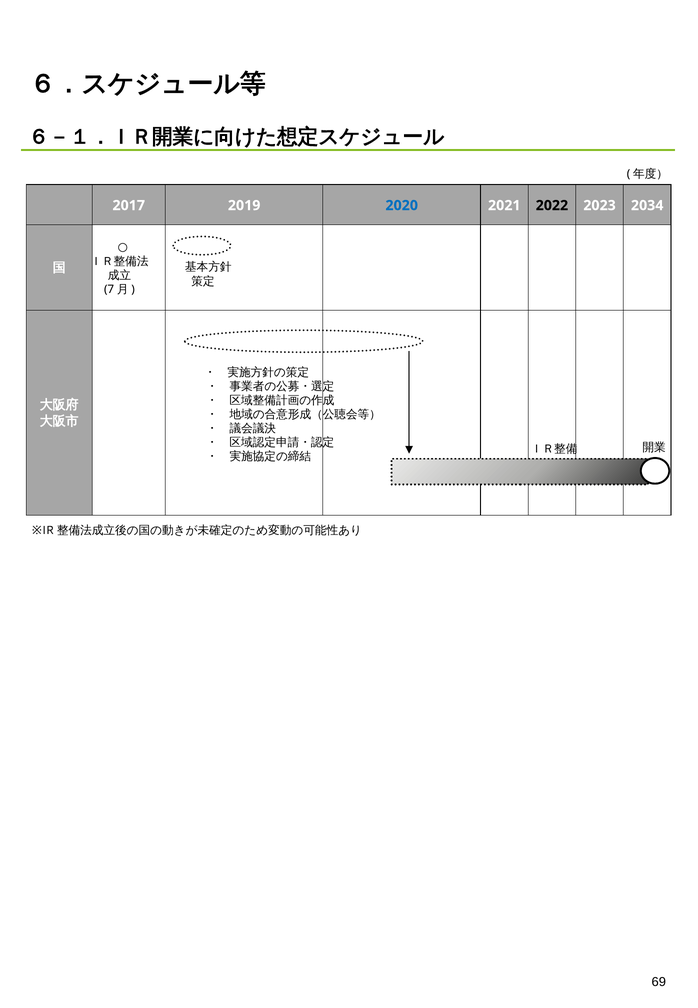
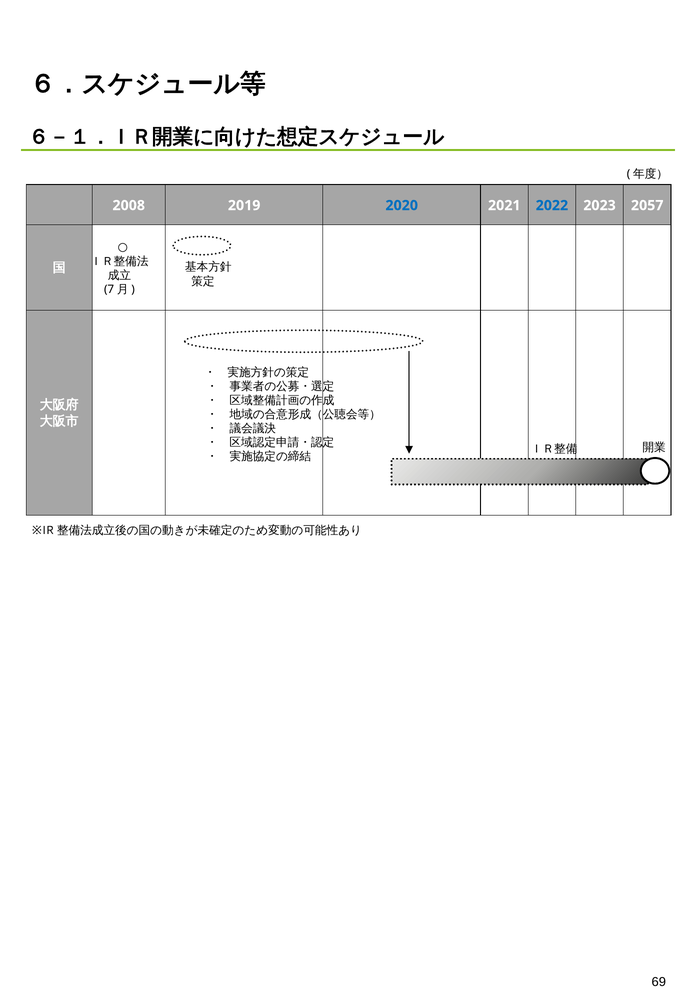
2017: 2017 -> 2008 (129, 206)
2022 colour: black -> blue (552, 206)
2034: 2034 -> 2057 (647, 206)
